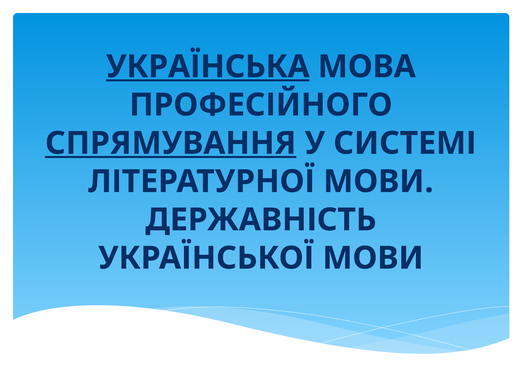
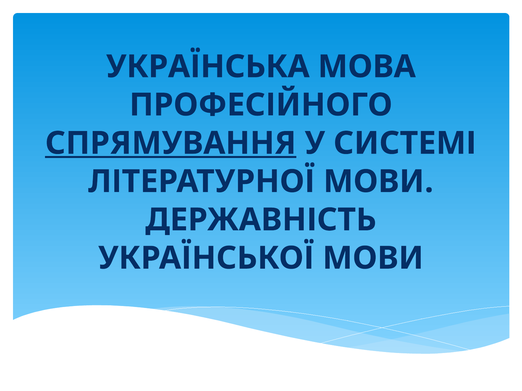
УКРАЇНСЬКА underline: present -> none (208, 67)
